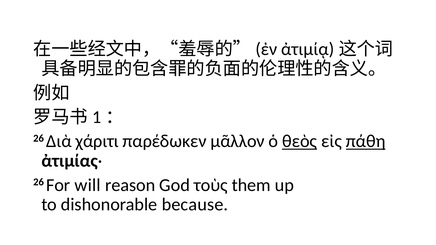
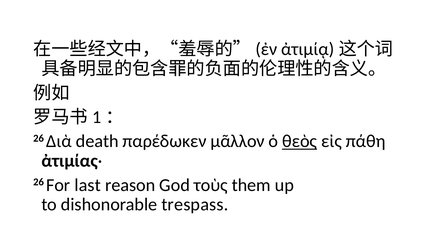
χάριτι: χάριτι -> death (97, 141)
πάθη underline: present -> none (366, 141)
will: will -> last (88, 185)
because: because -> trespass (195, 205)
